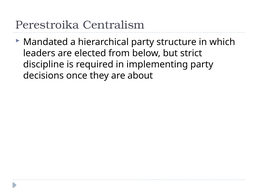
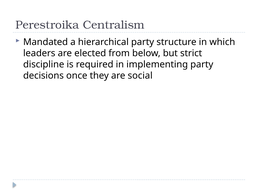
about: about -> social (140, 75)
